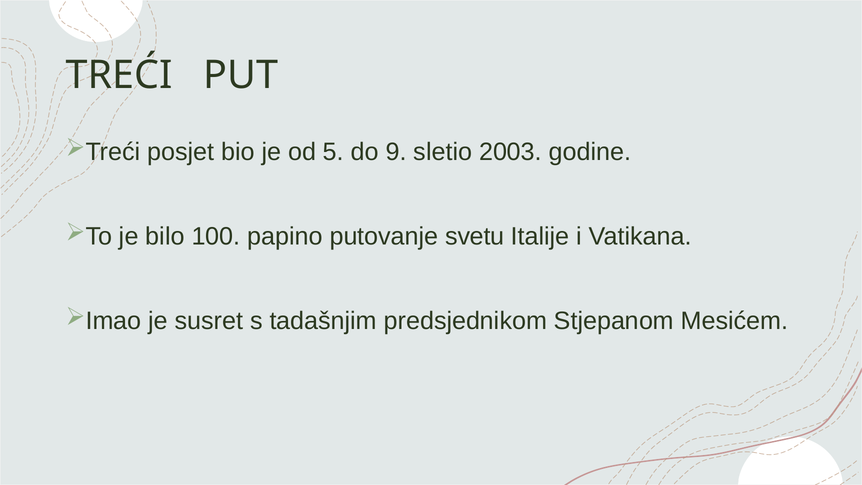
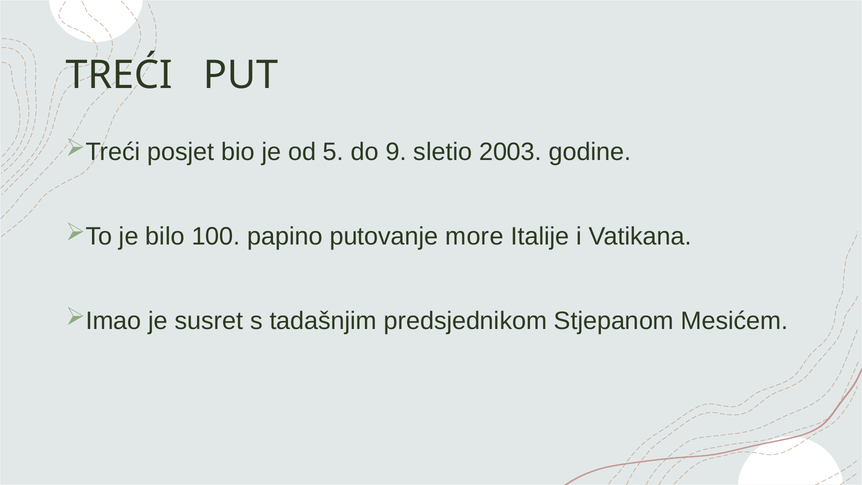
svetu: svetu -> more (474, 237)
